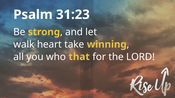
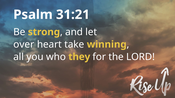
31:23: 31:23 -> 31:21 (73, 15)
walk: walk -> over (24, 45)
that: that -> they (79, 57)
